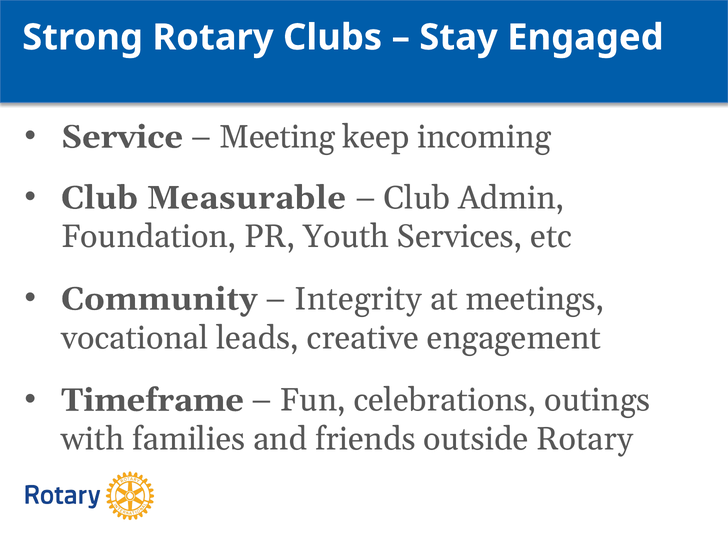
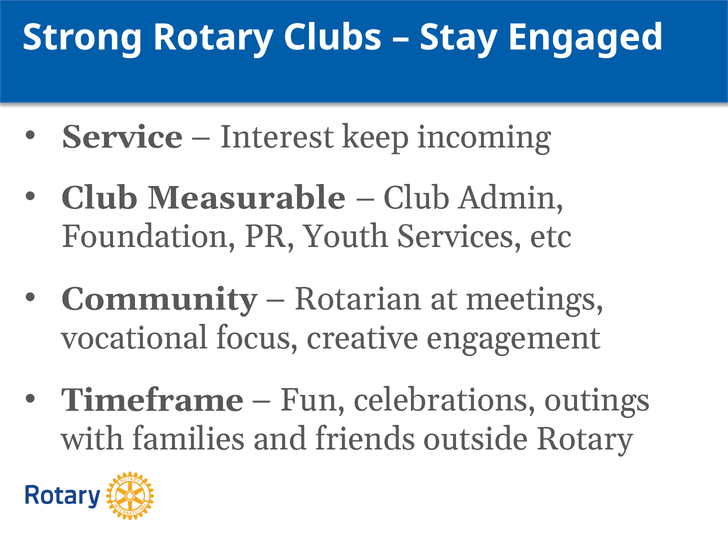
Meeting: Meeting -> Interest (277, 137)
Integrity: Integrity -> Rotarian (358, 299)
leads: leads -> focus (258, 338)
